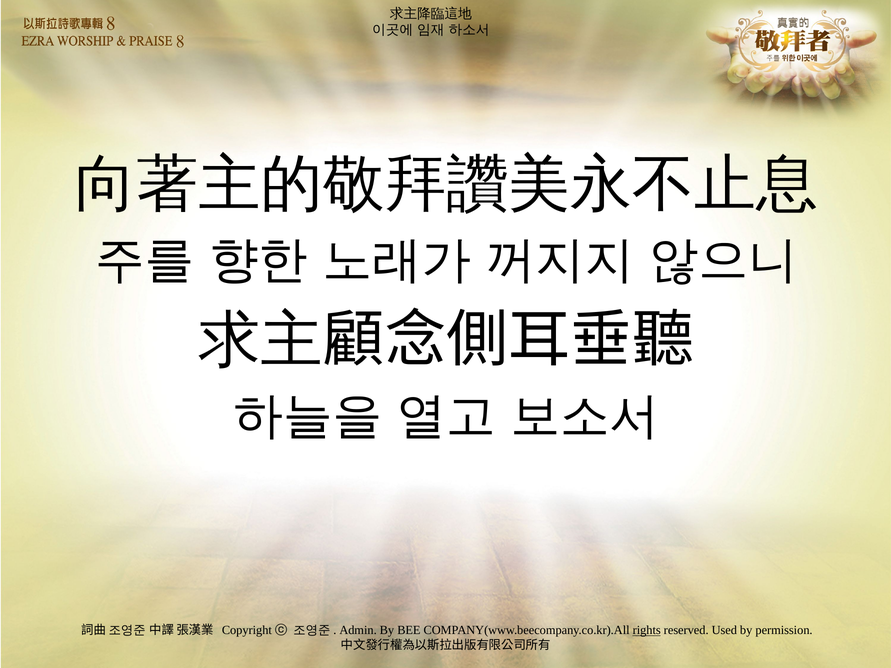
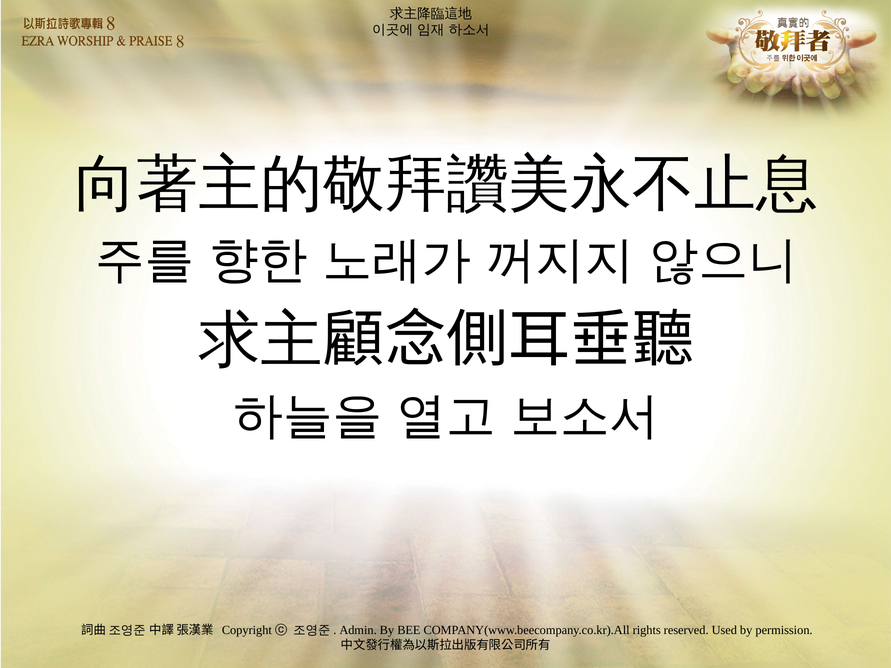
rights underline: present -> none (647, 631)
